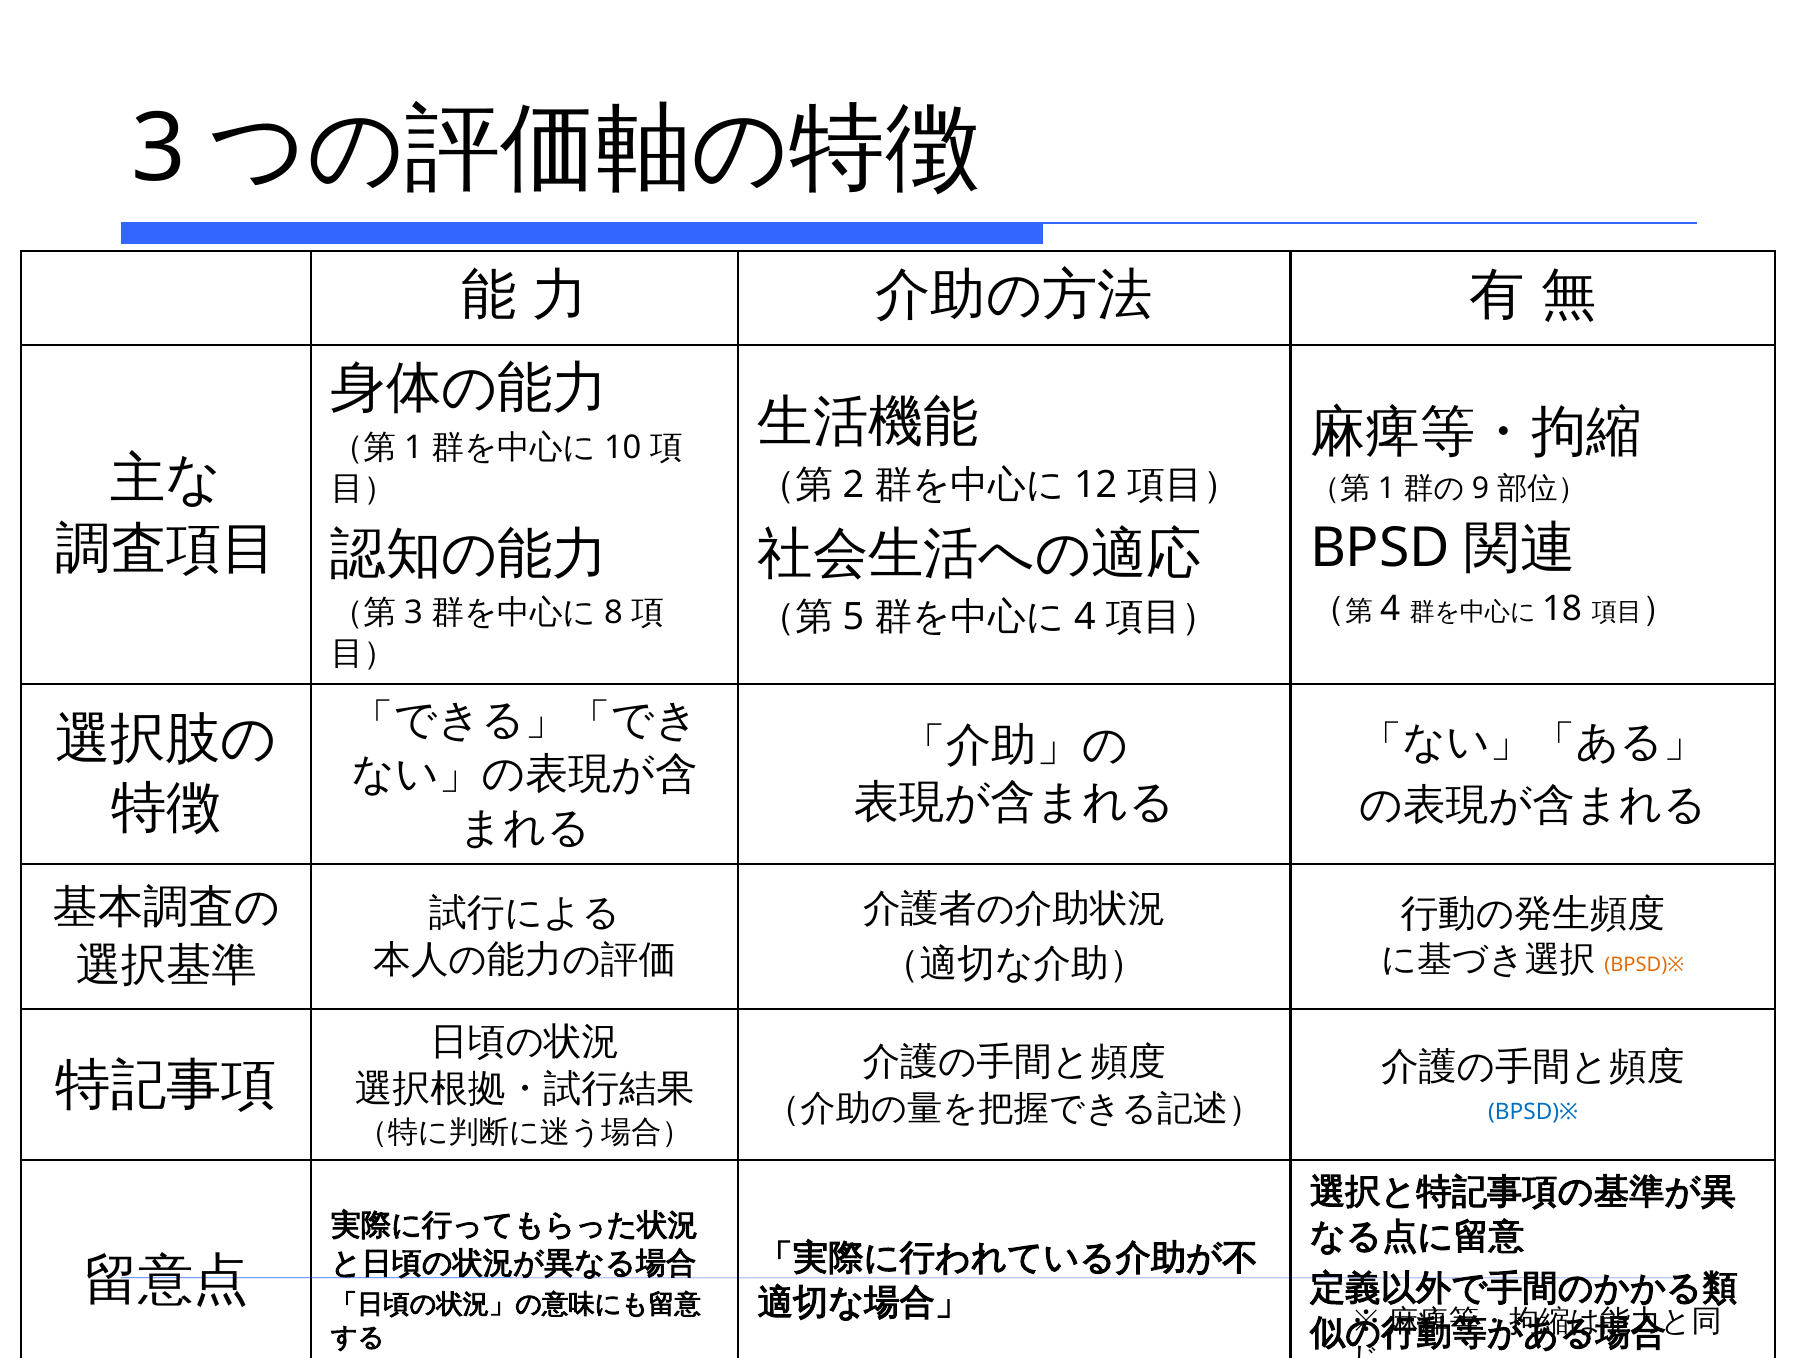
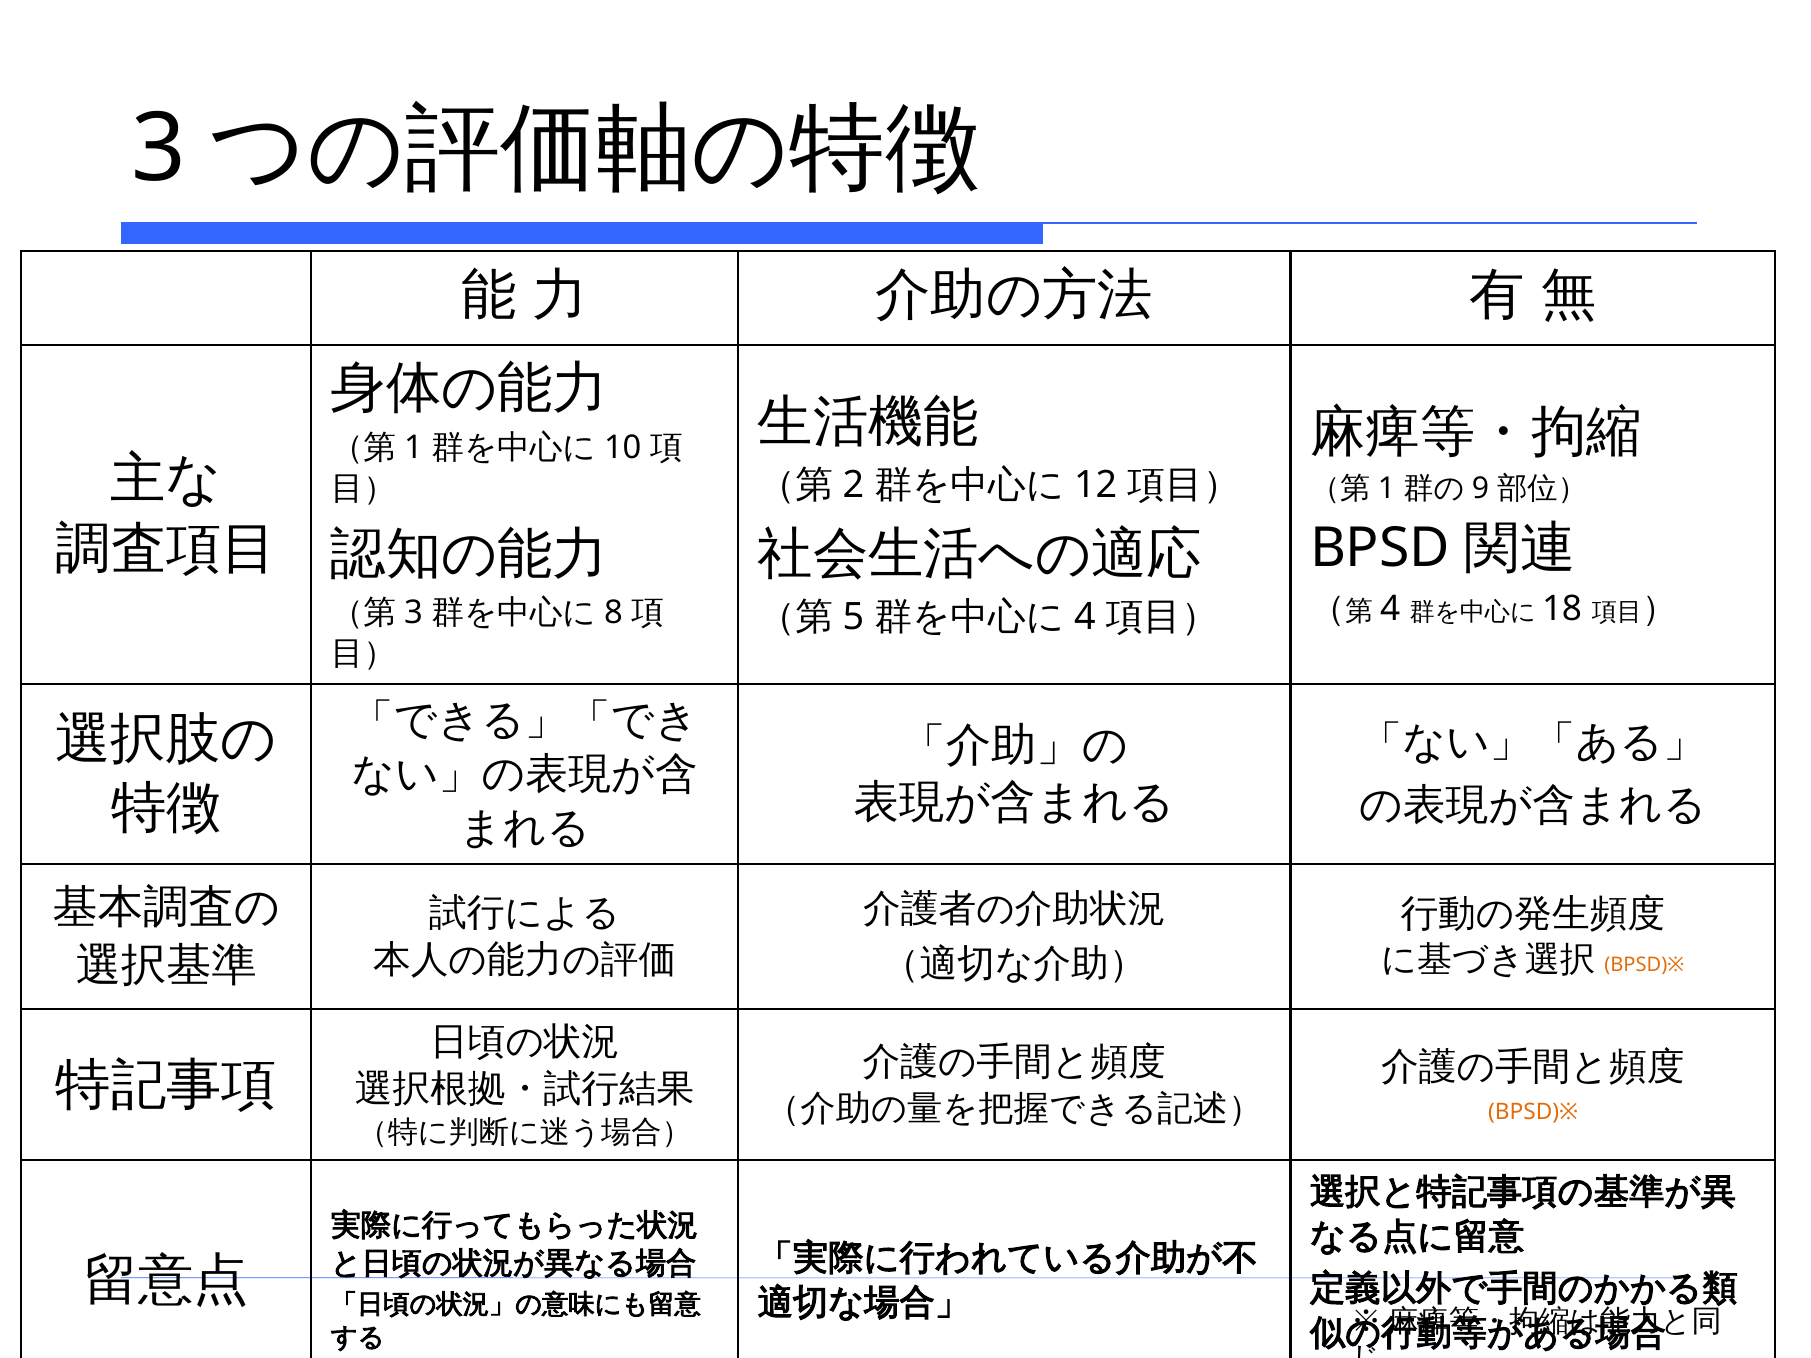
BPSD)※ colour: blue -> orange (1533, 1112)
